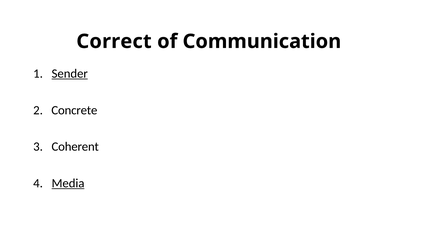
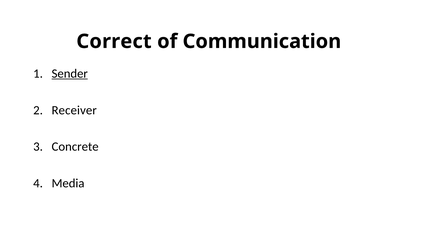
Concrete: Concrete -> Receiver (74, 110)
Coherent: Coherent -> Concrete (75, 147)
Media underline: present -> none (68, 183)
